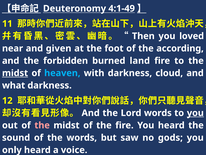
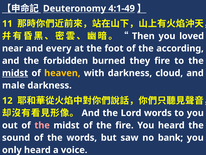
given: given -> every (59, 48)
land: land -> they (140, 61)
heaven colour: light blue -> yellow (62, 73)
what: what -> male (14, 85)
you underline: present -> none (195, 113)
gods: gods -> bank (170, 137)
